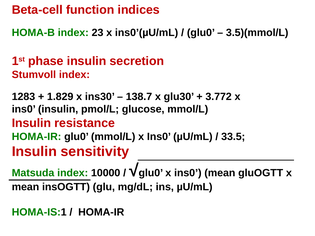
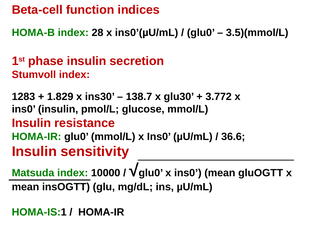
23: 23 -> 28 (98, 33)
33.5: 33.5 -> 36.6 (233, 137)
